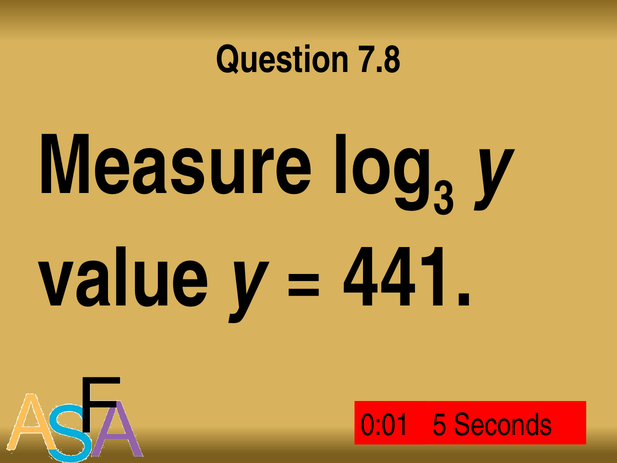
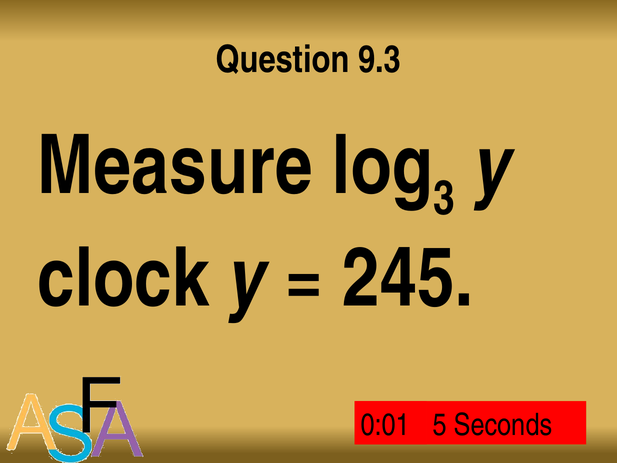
7.8: 7.8 -> 9.3 (380, 60)
value: value -> clock (123, 279)
441: 441 -> 245 (408, 279)
